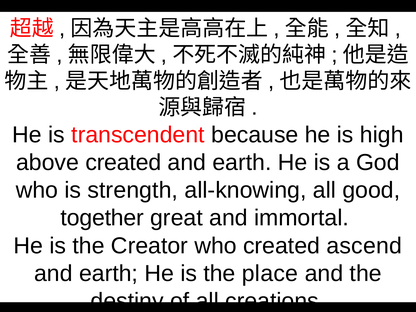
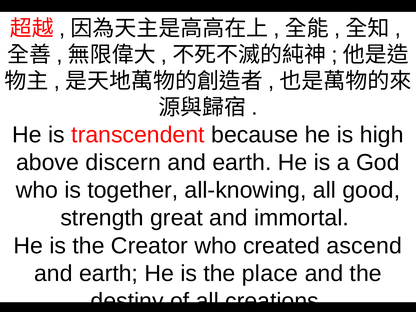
above created: created -> discern (123, 163)
strength: strength -> together (133, 190)
together: together -> strength (102, 218)
